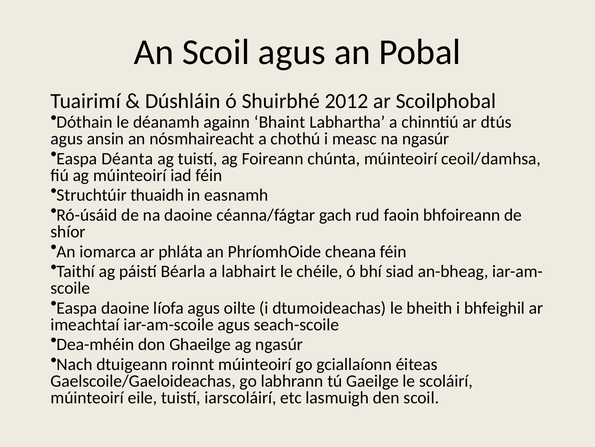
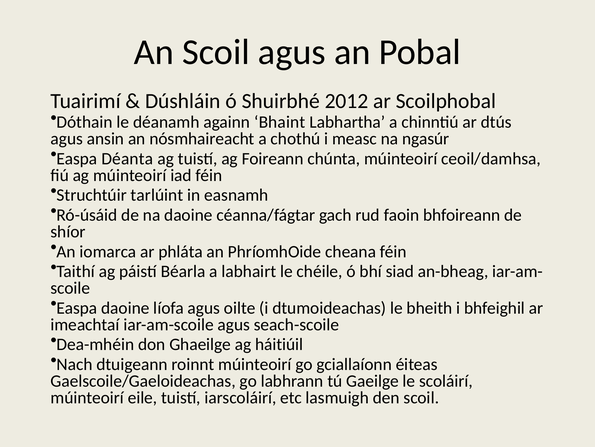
thuaidh: thuaidh -> tarlúint (157, 195)
ag ngasúr: ngasúr -> háitiúil (279, 344)
